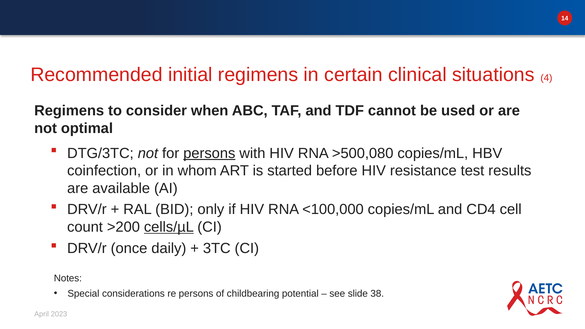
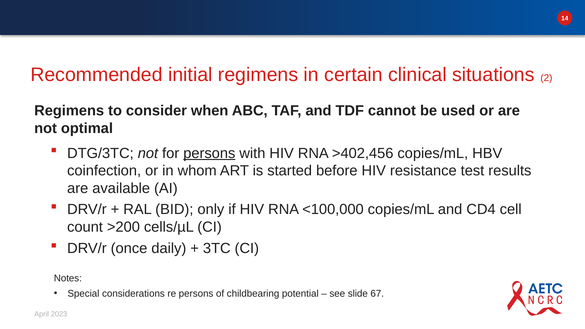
4: 4 -> 2 (546, 78)
>500,080: >500,080 -> >402,456 (363, 153)
cells/µL underline: present -> none (169, 227)
38: 38 -> 67 (377, 294)
